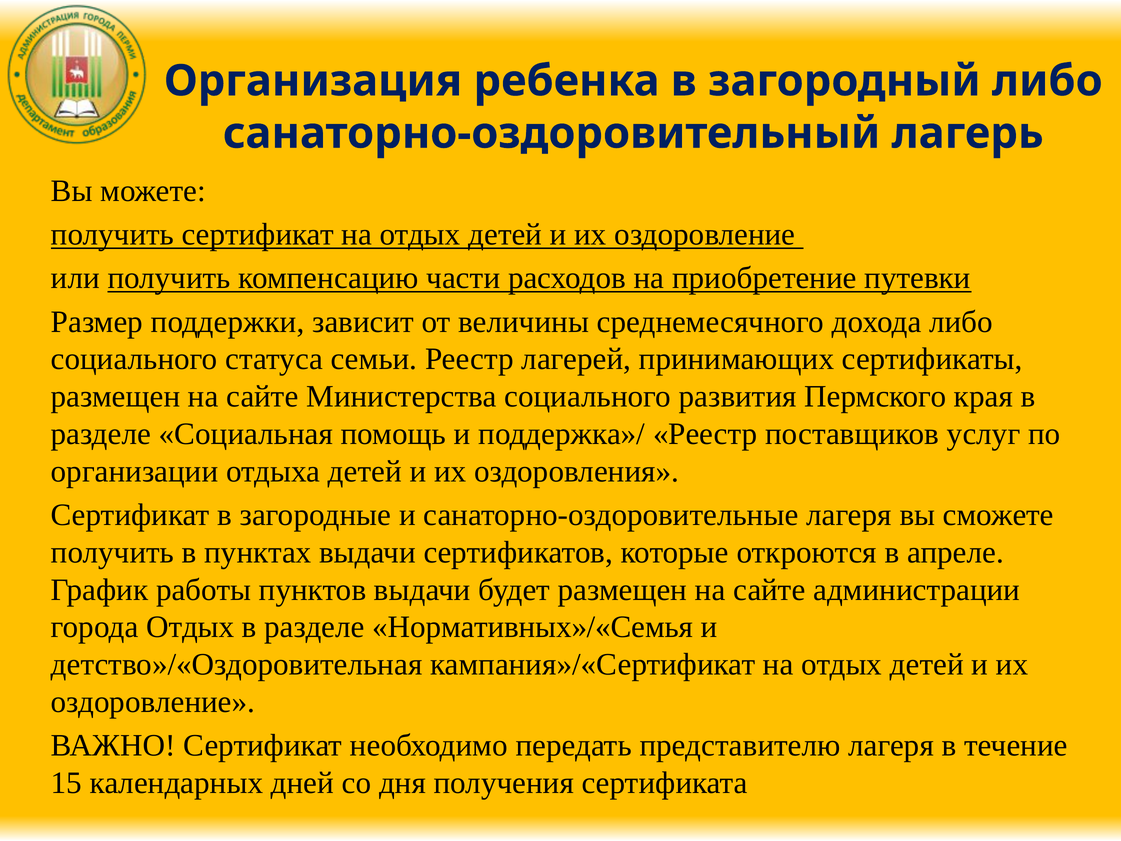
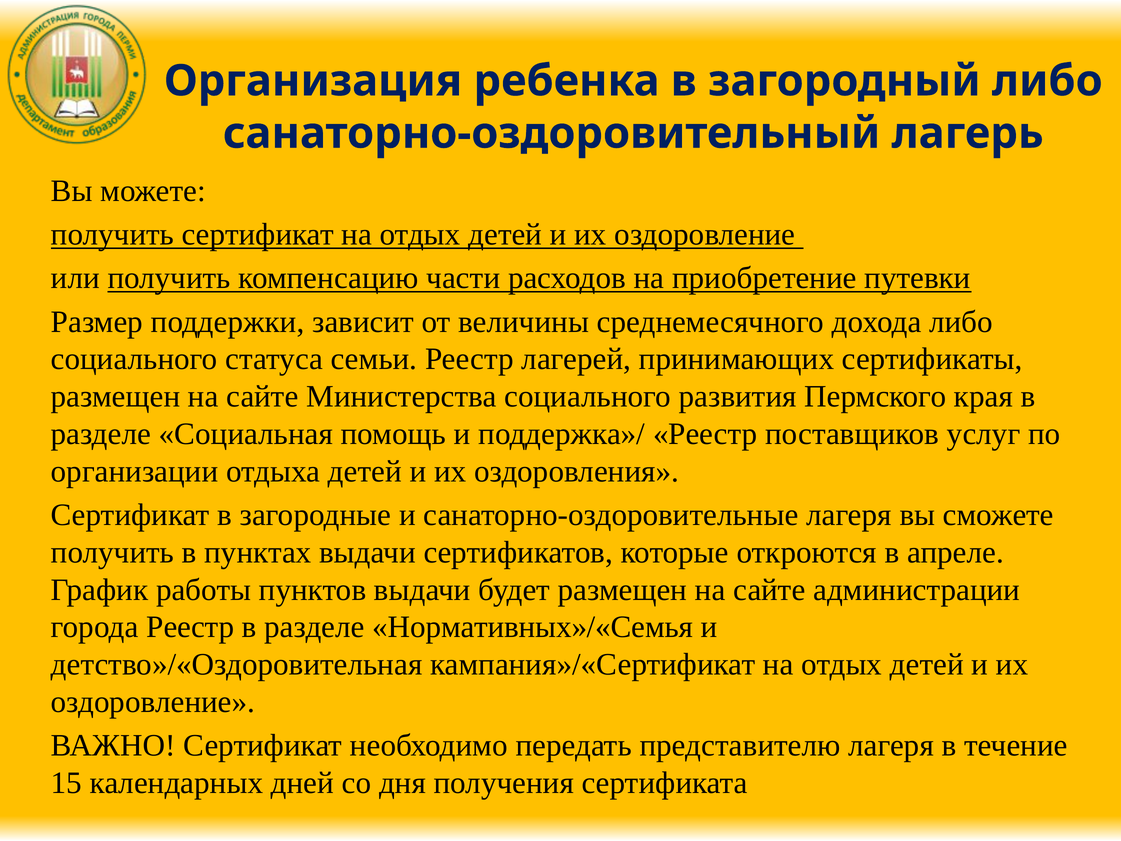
города Отдых: Отдых -> Реестр (190, 627)
